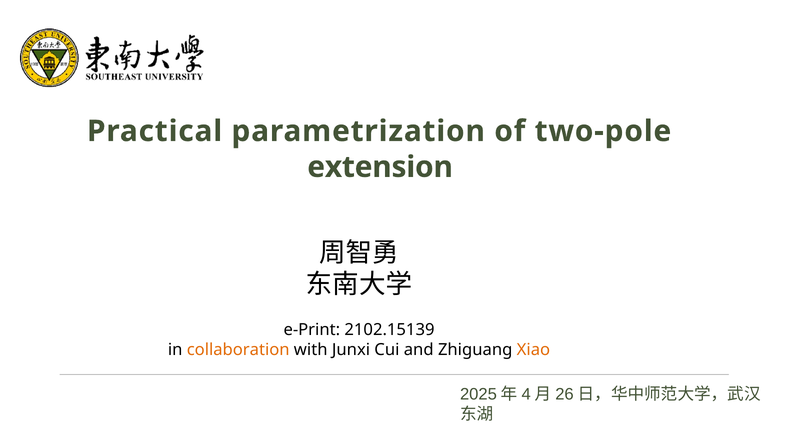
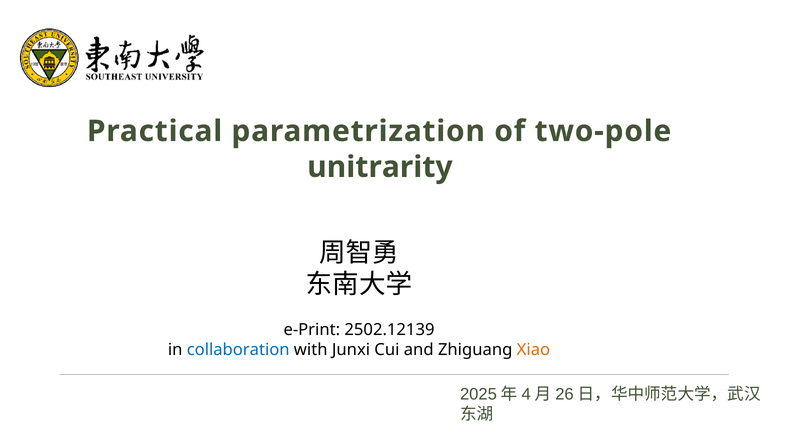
extension: extension -> unitrarity (380, 167)
2102.15139: 2102.15139 -> 2502.12139 (389, 330)
collaboration colour: orange -> blue (238, 350)
